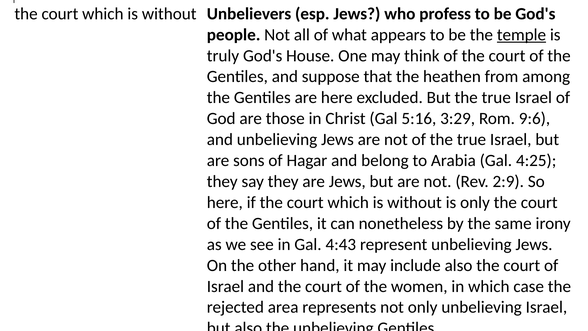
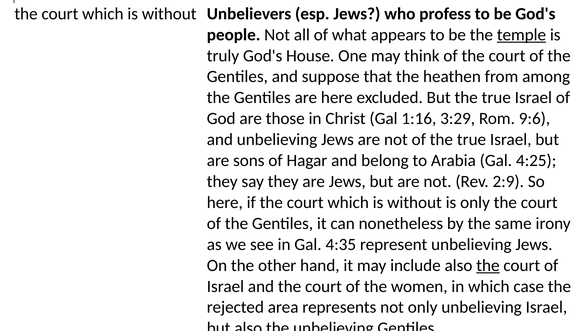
5:16: 5:16 -> 1:16 (419, 118)
4:43: 4:43 -> 4:35 (341, 244)
the underline: none -> present (488, 265)
